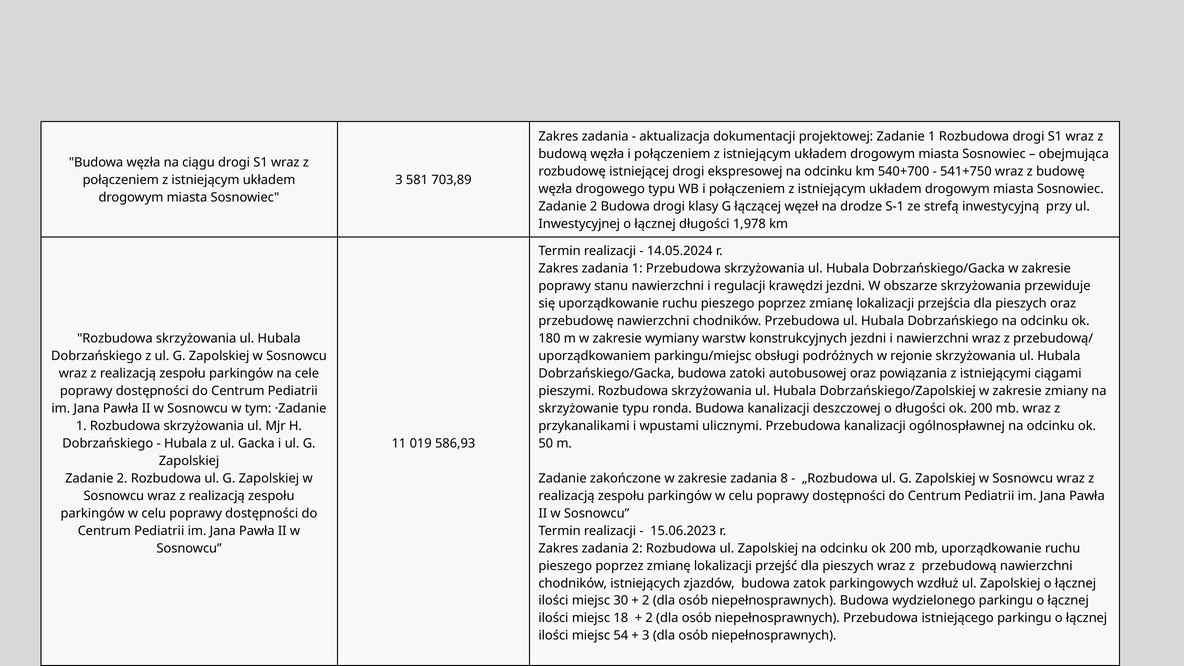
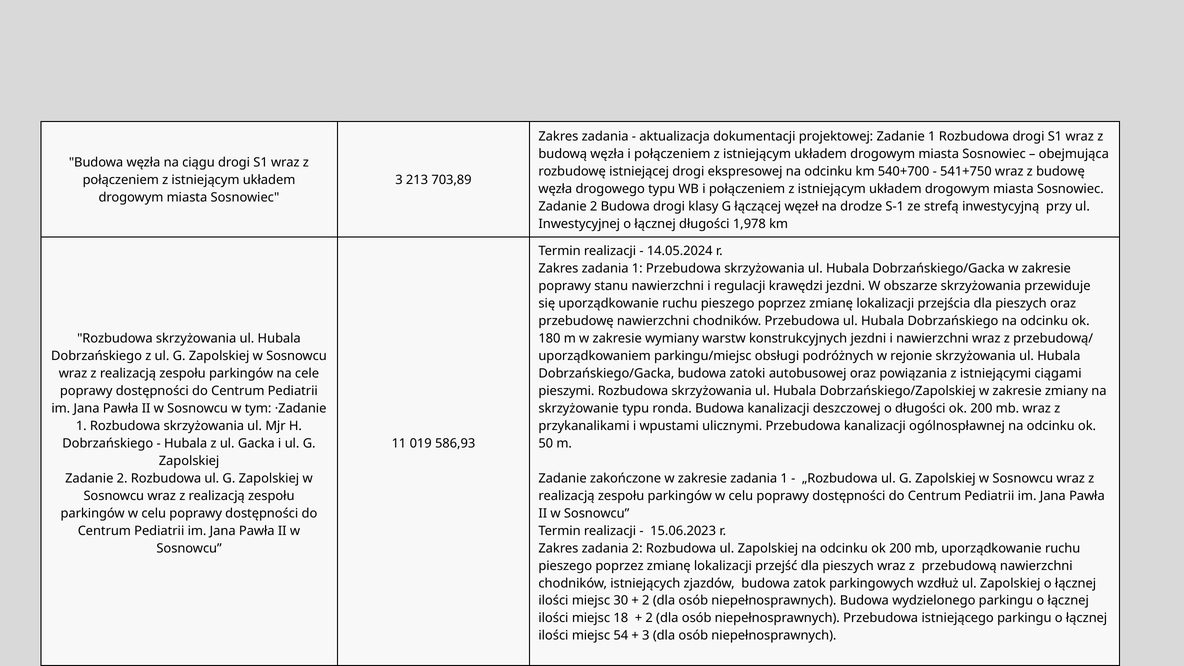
581: 581 -> 213 (417, 180)
zakresie zadania 8: 8 -> 1 (784, 478)
